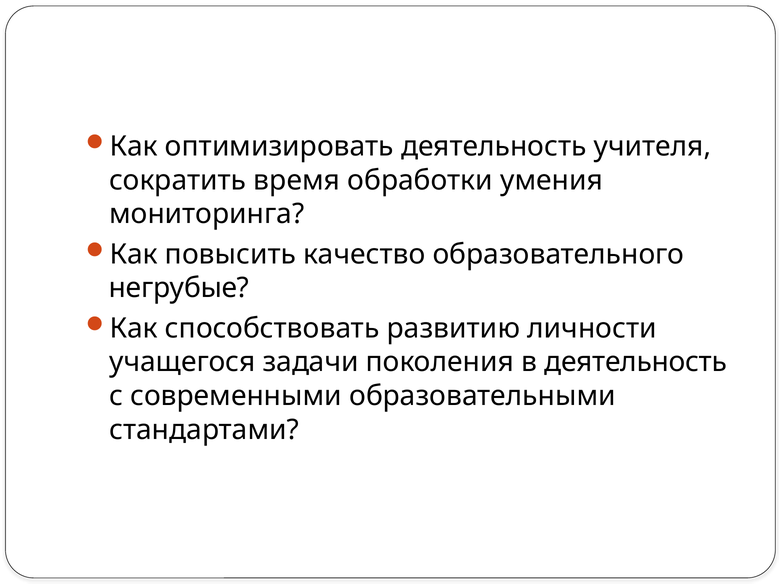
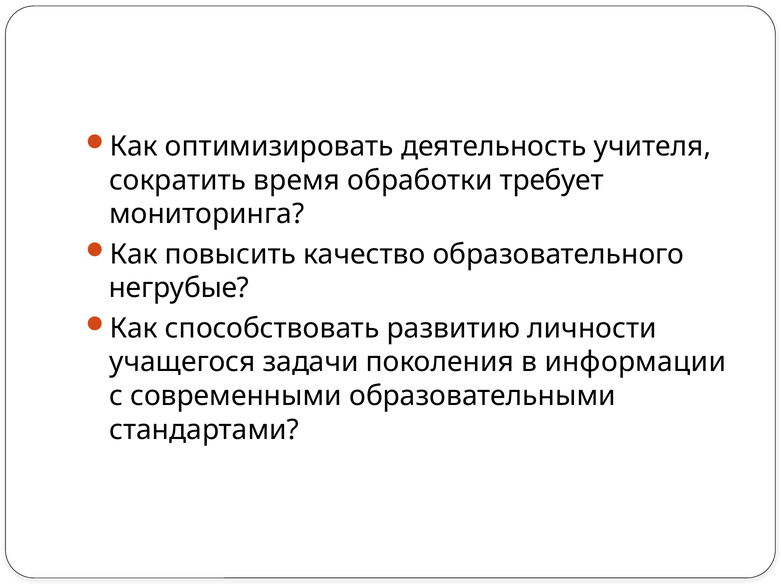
умения: умения -> требует (552, 180)
в деятельность: деятельность -> информации (635, 362)
